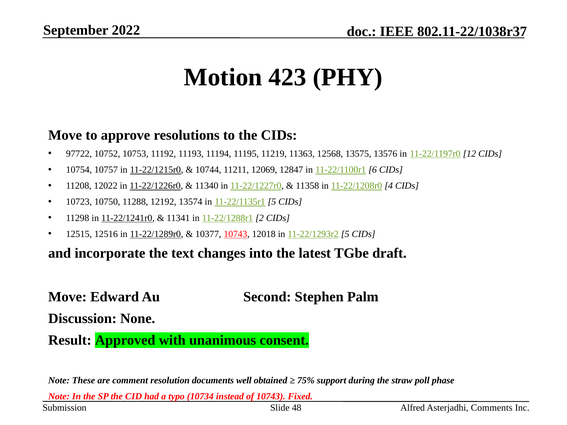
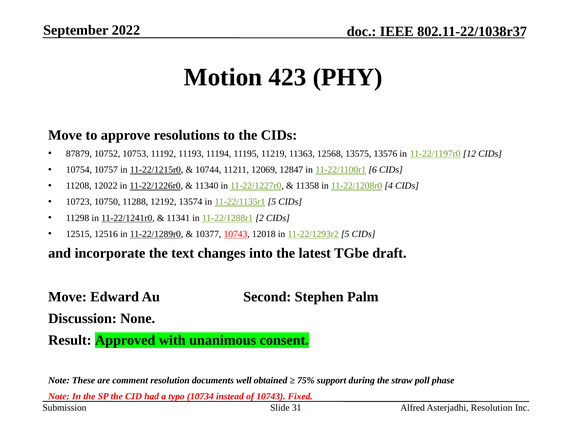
97722: 97722 -> 87879 (79, 154)
48: 48 -> 31 (297, 408)
Asterjadhi Comments: Comments -> Resolution (492, 408)
